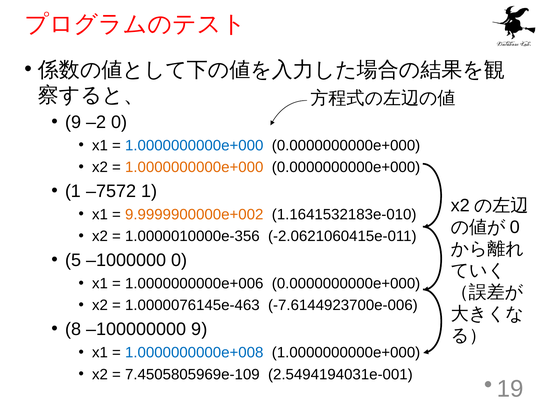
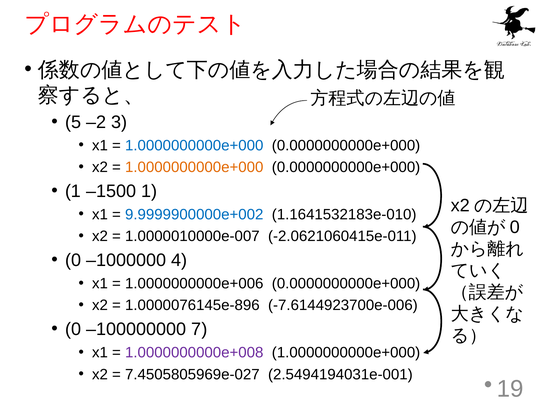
9: 9 -> 5 (73, 122)
–2 0: 0 -> 3 (119, 122)
–7572: –7572 -> –1500 (111, 191)
9.9999900000e+002 colour: orange -> blue (194, 214)
1.0000010000e-356: 1.0000010000e-356 -> 1.0000010000e-007 (192, 236)
5: 5 -> 0 (73, 260)
–1000000 0: 0 -> 4 (179, 260)
1.0000076145e-463: 1.0000076145e-463 -> 1.0000076145e-896 (192, 305)
8: 8 -> 0 (73, 329)
–100000000 9: 9 -> 7 (199, 329)
1.0000000000e+008 colour: blue -> purple (194, 352)
7.4505805969e-109: 7.4505805969e-109 -> 7.4505805969e-027 (192, 374)
